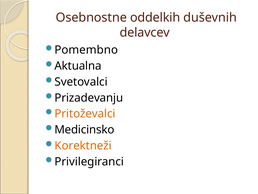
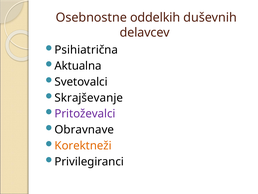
Pomembno: Pomembno -> Psihiatrična (86, 50)
Prizadevanju: Prizadevanju -> Skrajševanje (89, 98)
Pritoževalci colour: orange -> purple (85, 113)
Medicinsko: Medicinsko -> Obravnave (84, 129)
